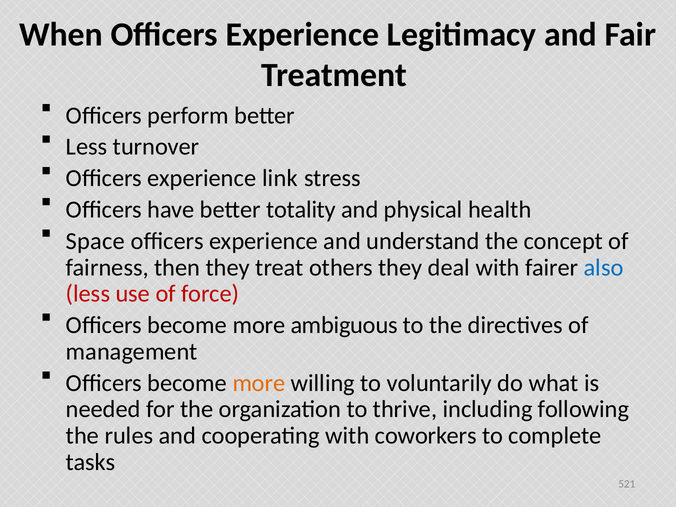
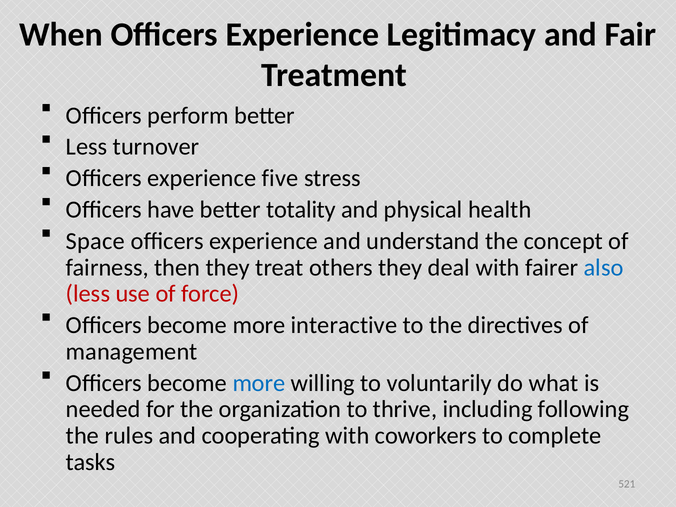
link: link -> five (280, 178)
ambiguous: ambiguous -> interactive (344, 325)
more colour: orange -> blue (259, 383)
